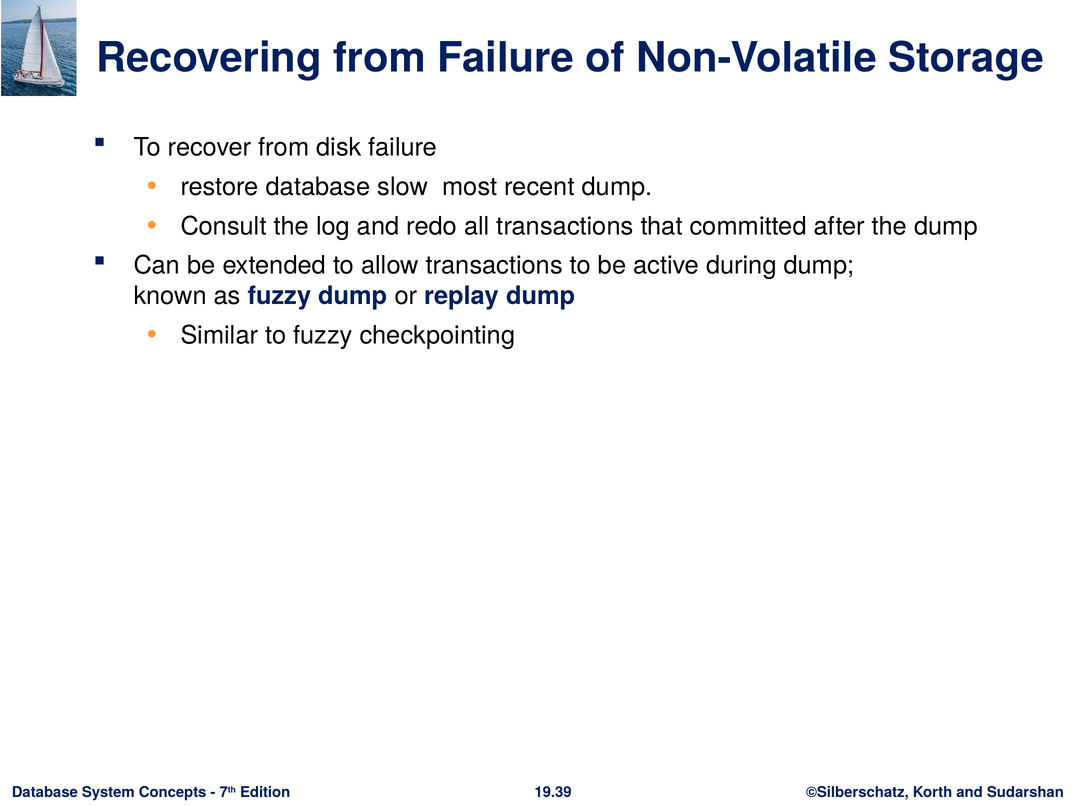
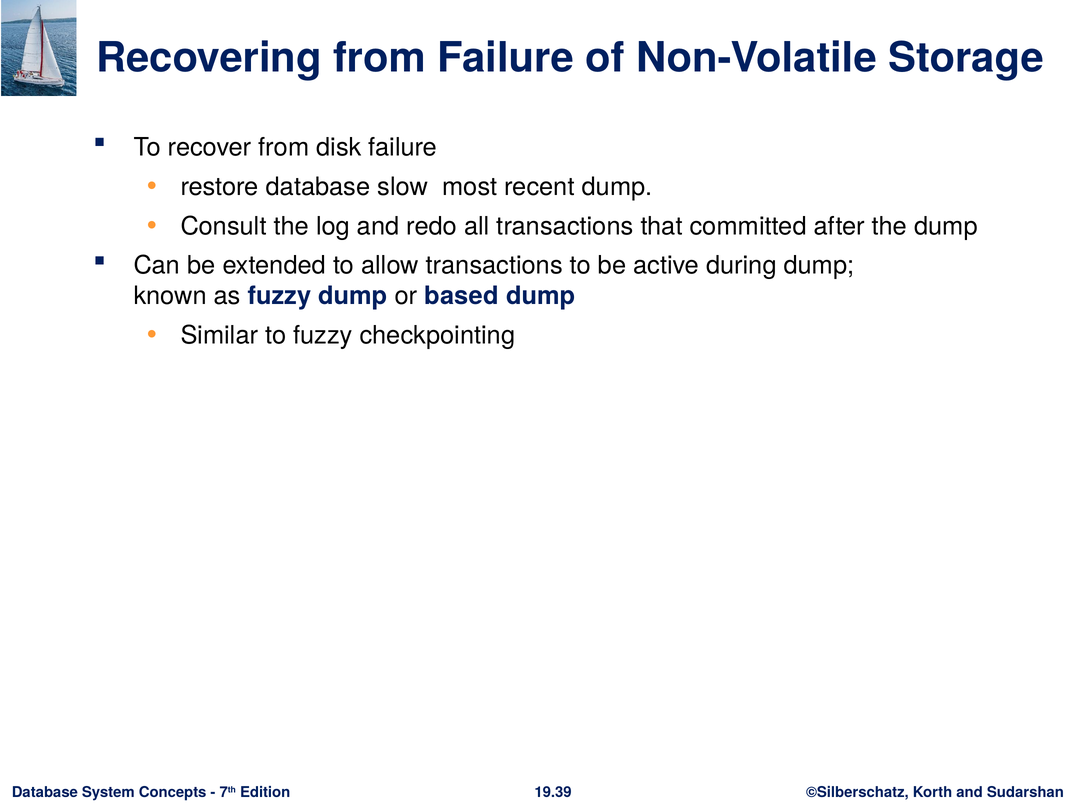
replay: replay -> based (461, 296)
